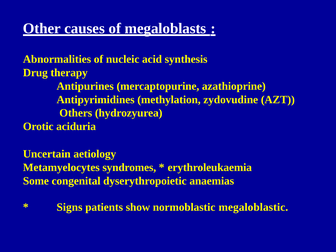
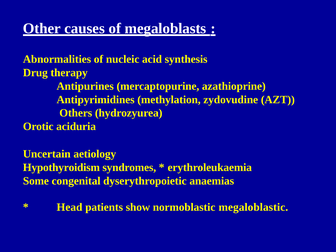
Metamyelocytes: Metamyelocytes -> Hypothyroidism (61, 167)
Signs: Signs -> Head (69, 207)
